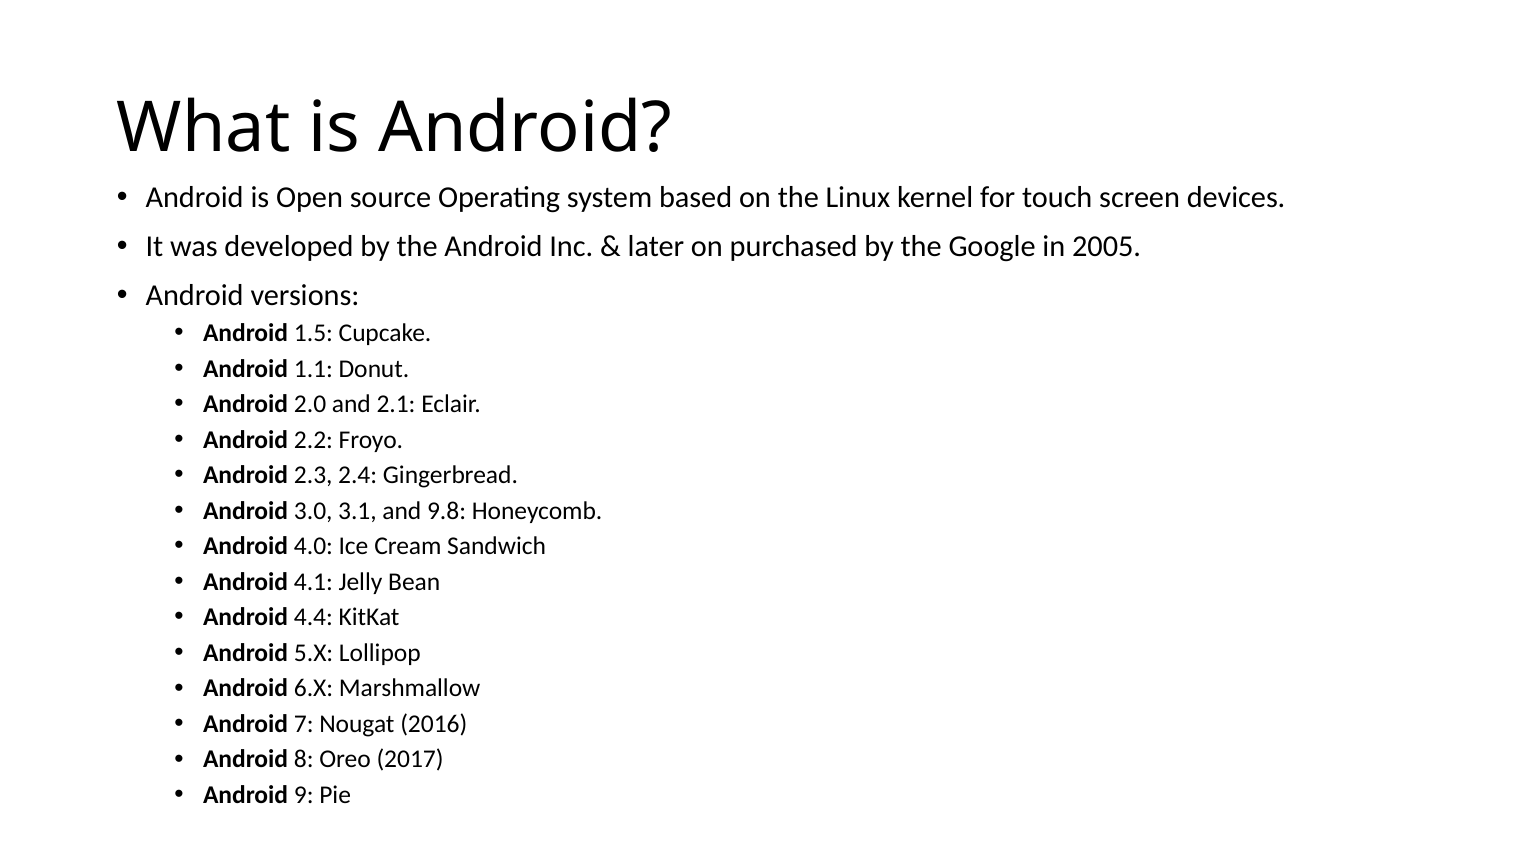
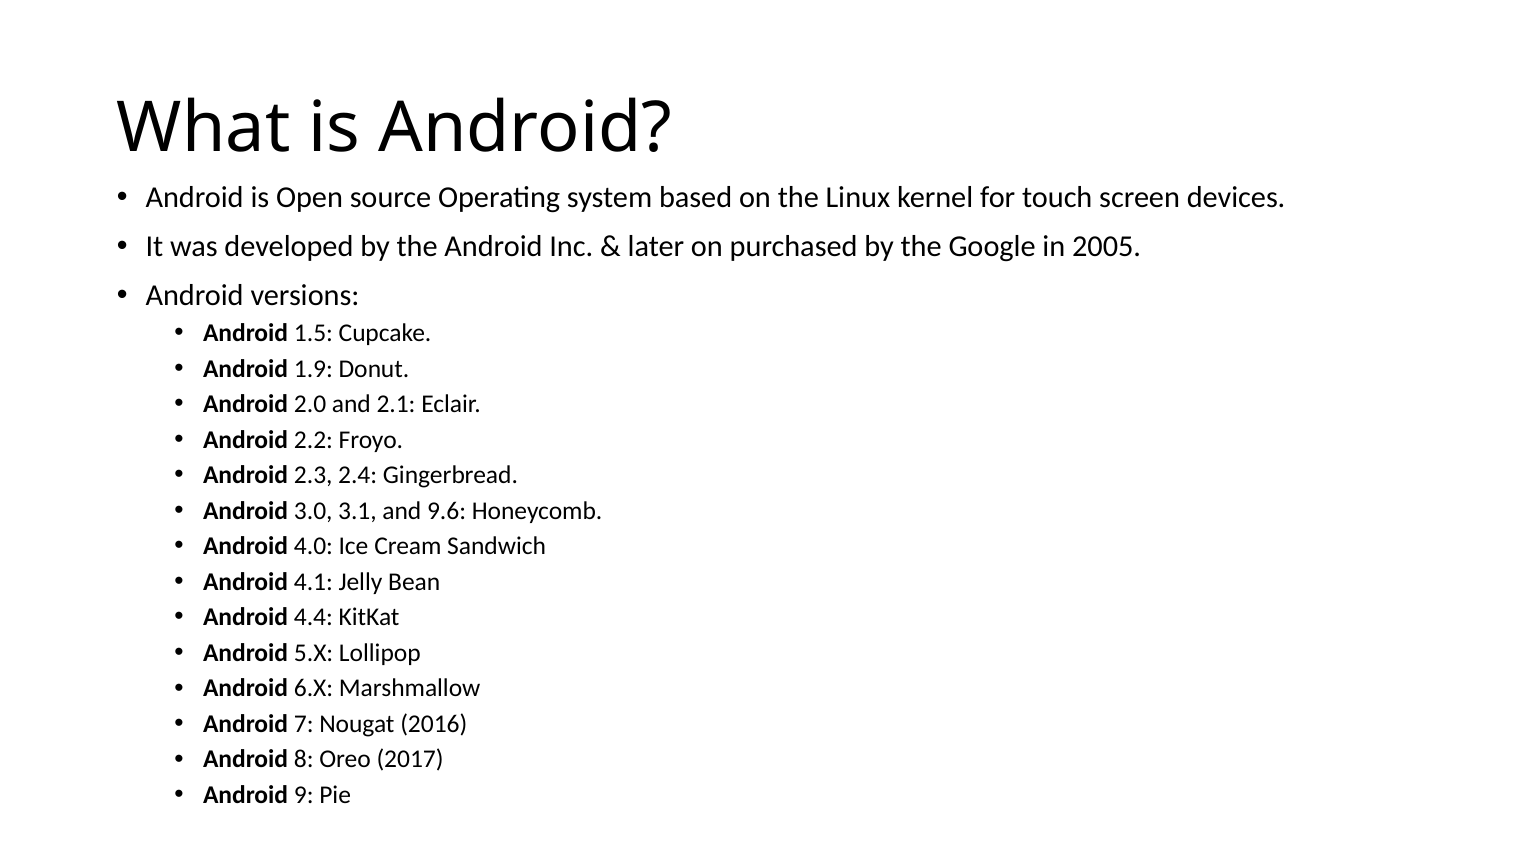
1.1: 1.1 -> 1.9 (313, 369)
9.8: 9.8 -> 9.6 (447, 511)
